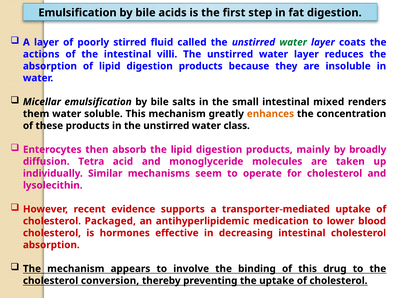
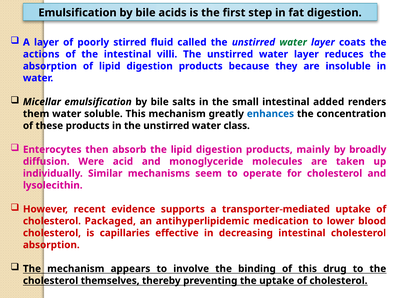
mixed: mixed -> added (329, 102)
enhances colour: orange -> blue (270, 114)
Tetra: Tetra -> Were (91, 161)
hormones: hormones -> capillaries (125, 233)
conversion: conversion -> themselves (110, 280)
